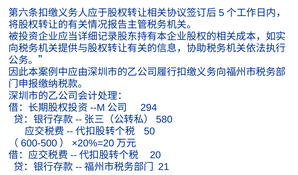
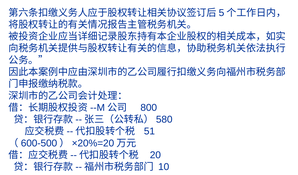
294: 294 -> 800 (149, 108)
50: 50 -> 51 (149, 132)
21: 21 -> 10 (164, 167)
